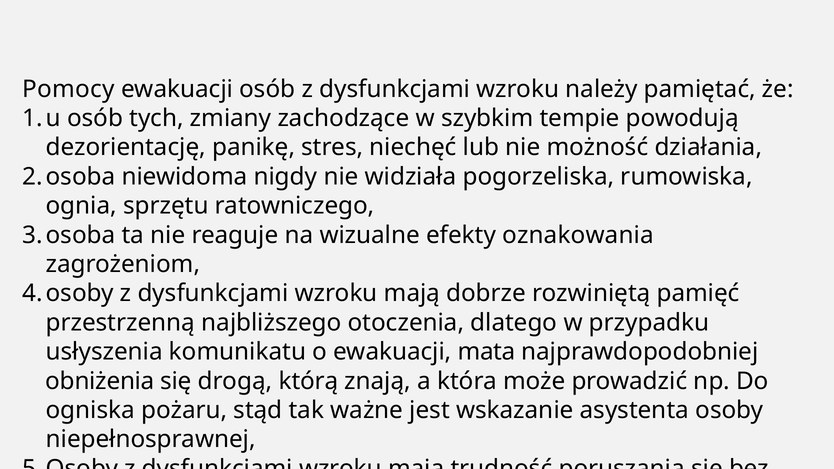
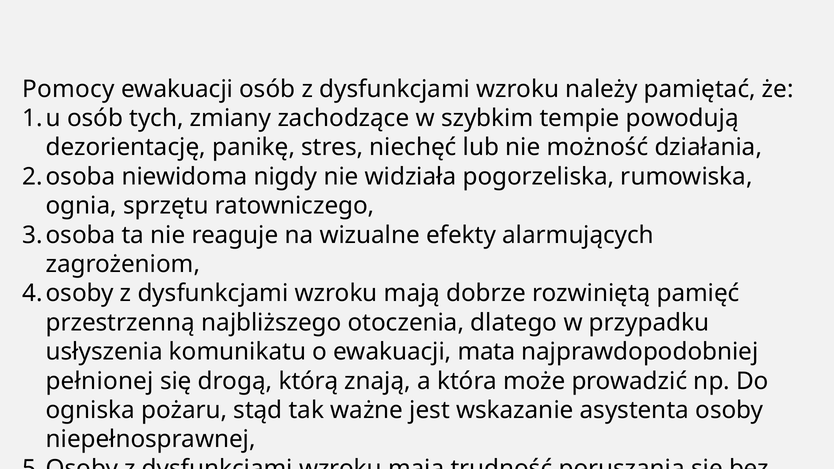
oznakowania: oznakowania -> alarmujących (578, 235)
obniżenia: obniżenia -> pełnionej (100, 381)
